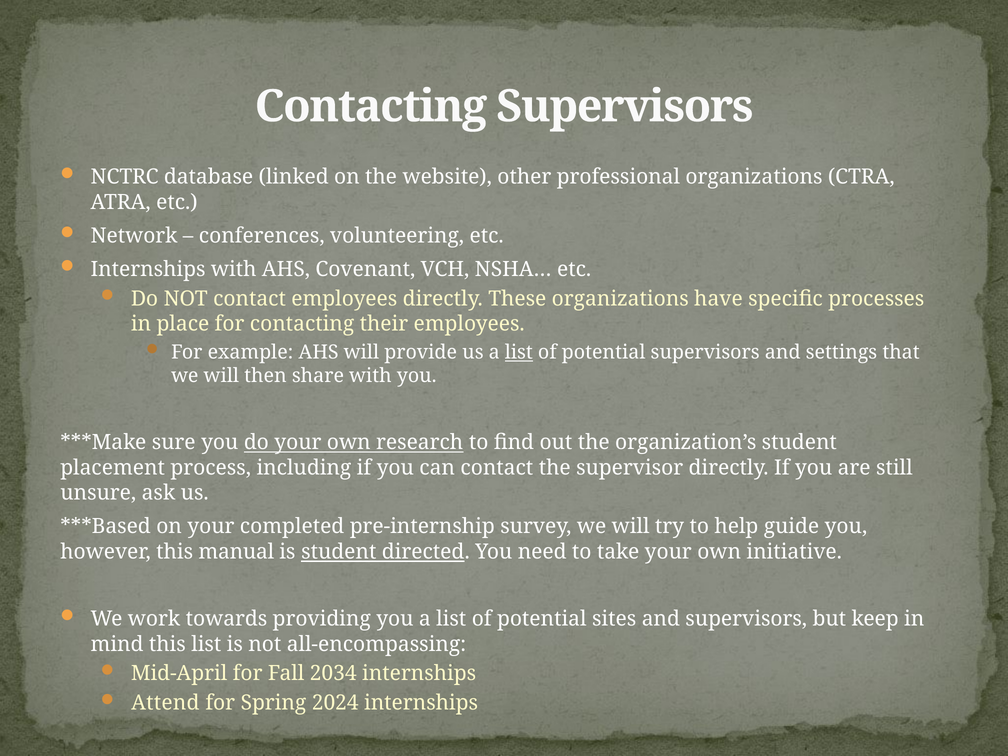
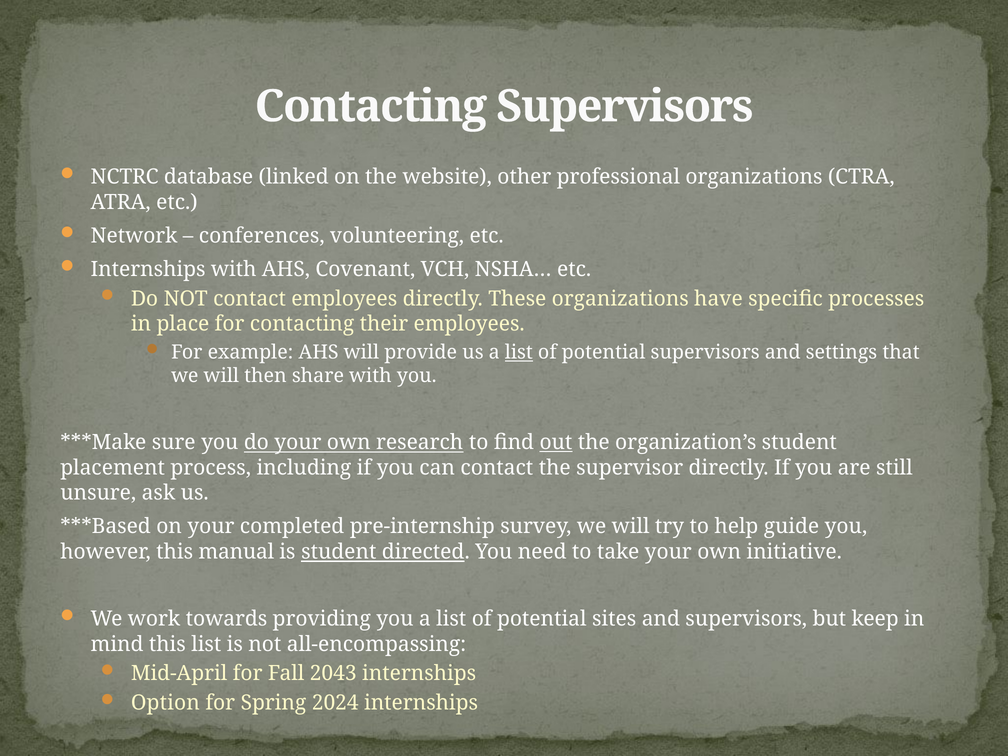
out underline: none -> present (556, 442)
2034: 2034 -> 2043 (333, 674)
Attend: Attend -> Option (165, 703)
